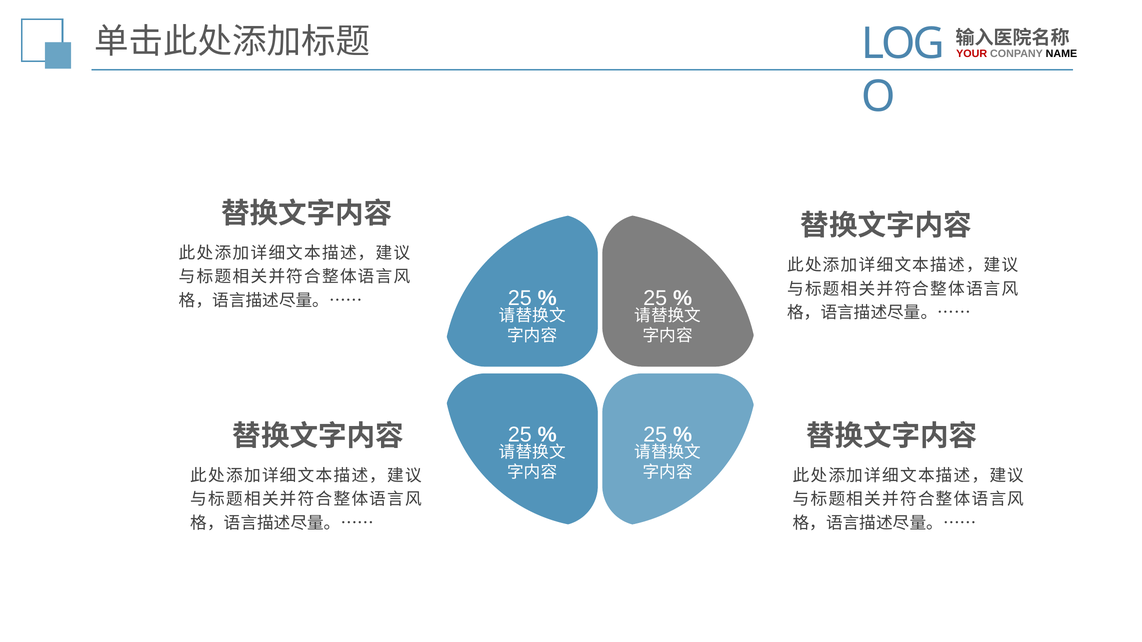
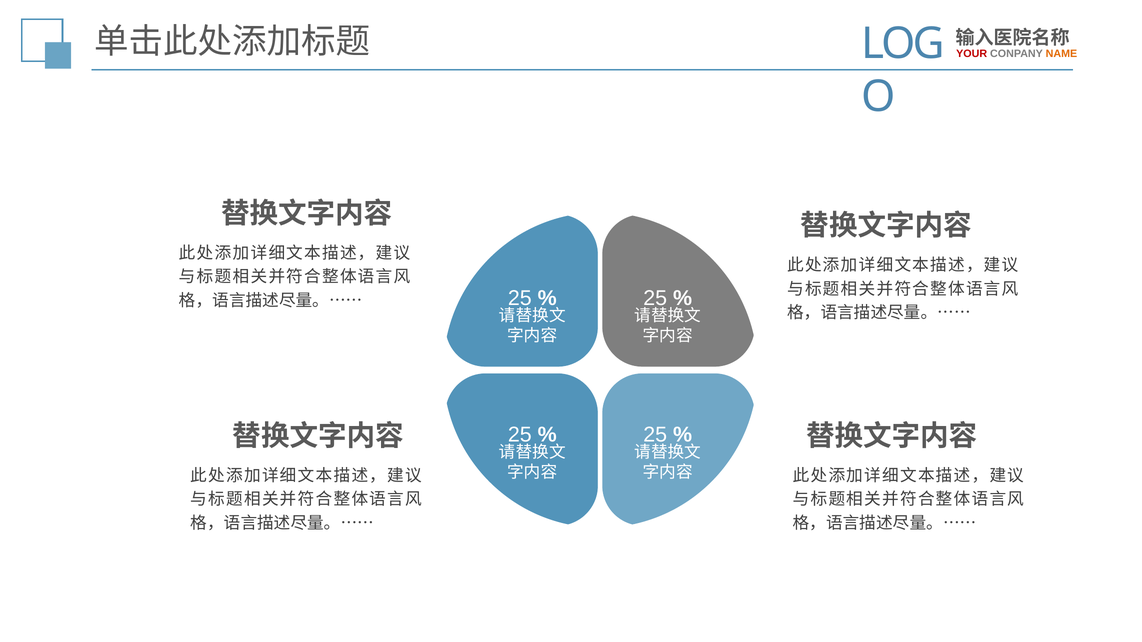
NAME colour: black -> orange (1061, 54)
